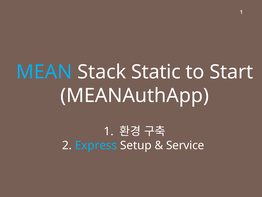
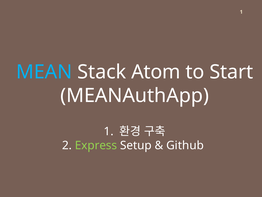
Static: Static -> Atom (156, 72)
Express colour: light blue -> light green (96, 145)
Service: Service -> Github (185, 145)
